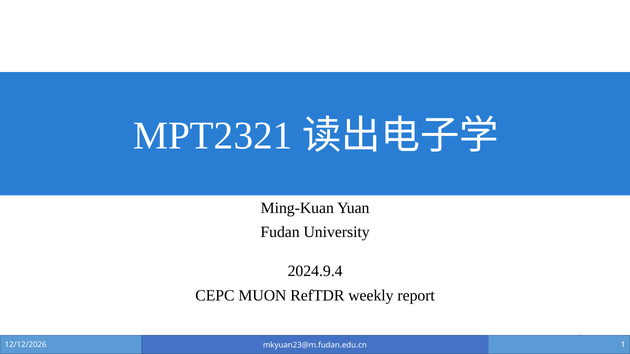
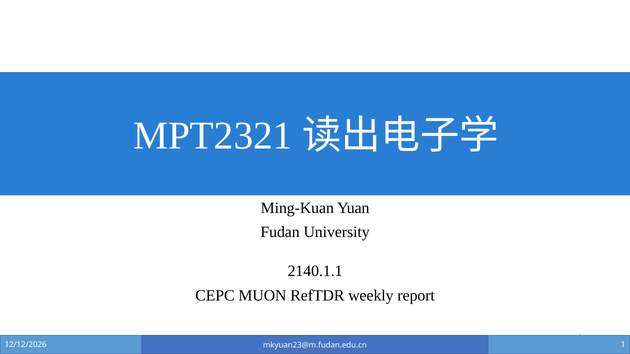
2024.9.4: 2024.9.4 -> 2140.1.1 (315, 271)
